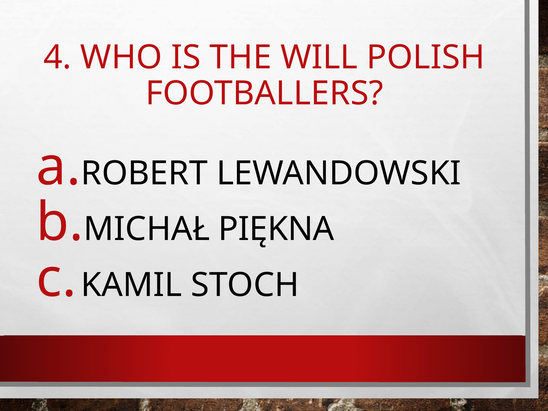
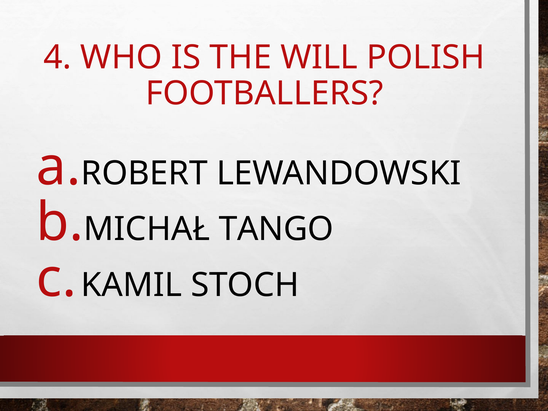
PIĘKNA: PIĘKNA -> TANGO (276, 229)
